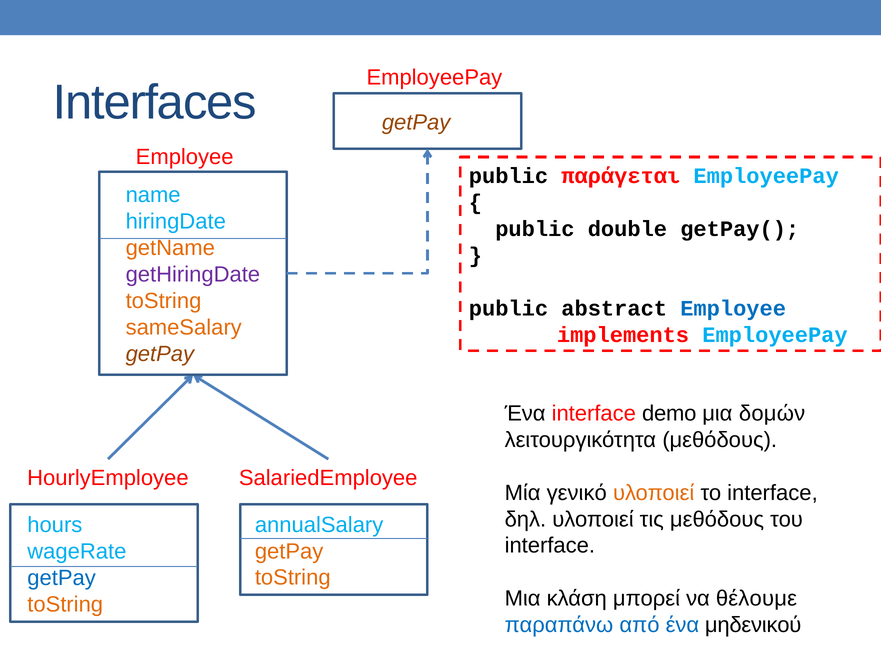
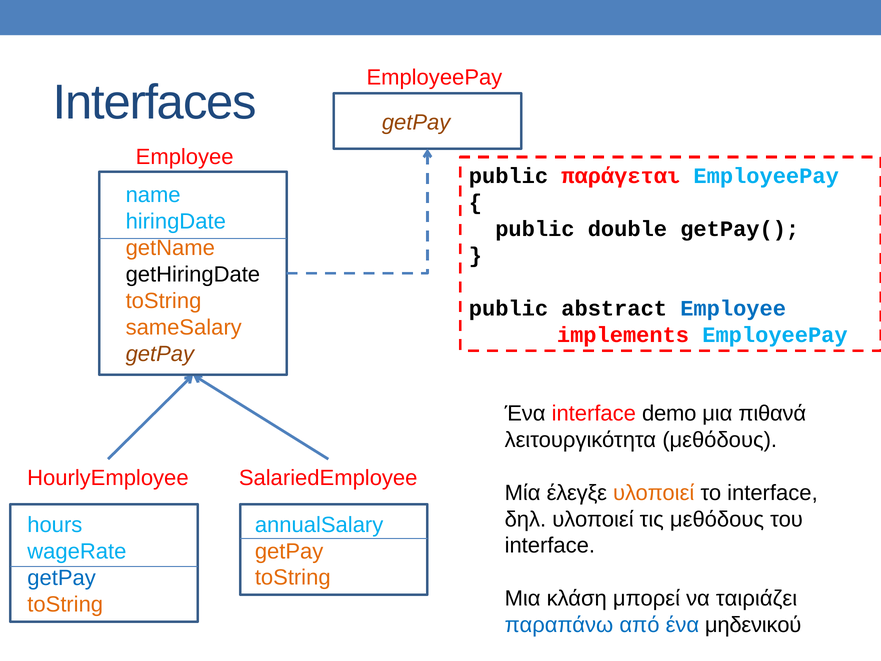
getHiringDate colour: purple -> black (193, 274)
δομών: δομών -> πιθανά (772, 413)
γενικό: γενικό -> έλεγξε (577, 493)
θέλουμε: θέλουμε -> ταιριάζει (757, 598)
